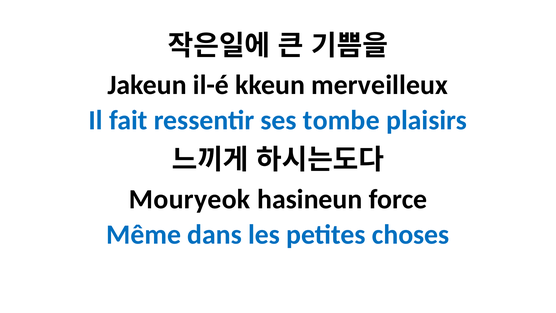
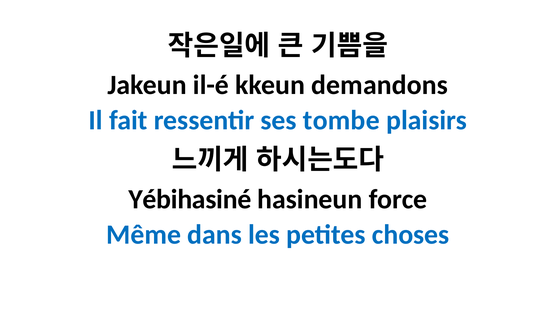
merveilleux: merveilleux -> demandons (380, 85)
Mouryeok: Mouryeok -> Yébihasiné (190, 199)
